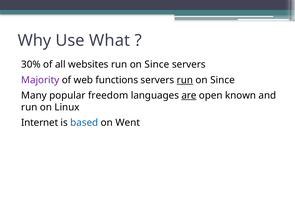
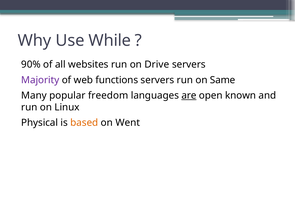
What: What -> While (110, 40)
30%: 30% -> 90% (31, 65)
websites run on Since: Since -> Drive (157, 65)
run underline: present -> none (185, 80)
Since: Since -> Same (223, 80)
Internet: Internet -> Physical (40, 123)
based colour: blue -> orange (84, 123)
